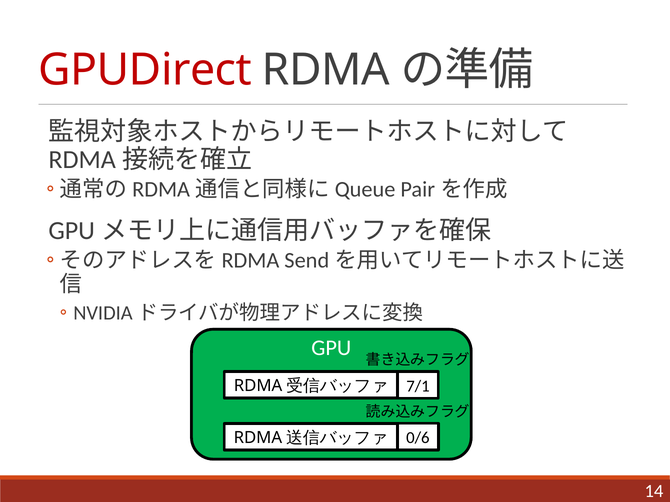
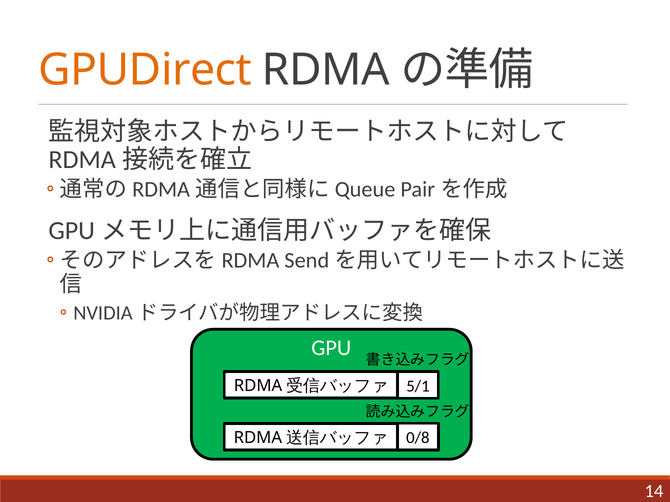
GPUDirect colour: red -> orange (145, 70)
7/1: 7/1 -> 5/1 (418, 387)
0/6: 0/6 -> 0/8 (418, 438)
